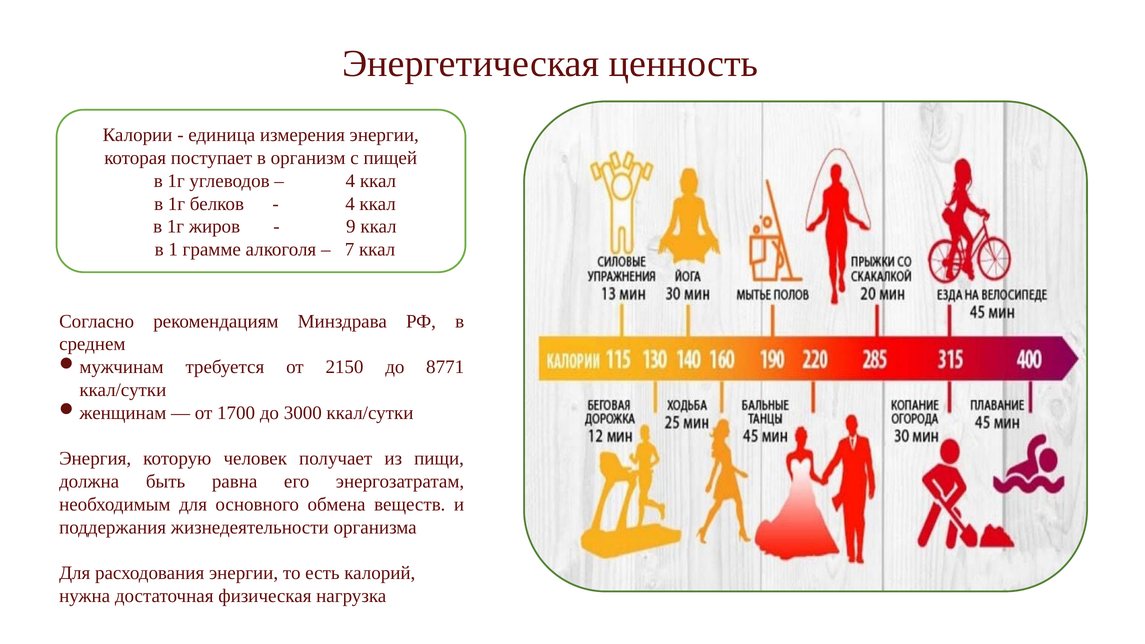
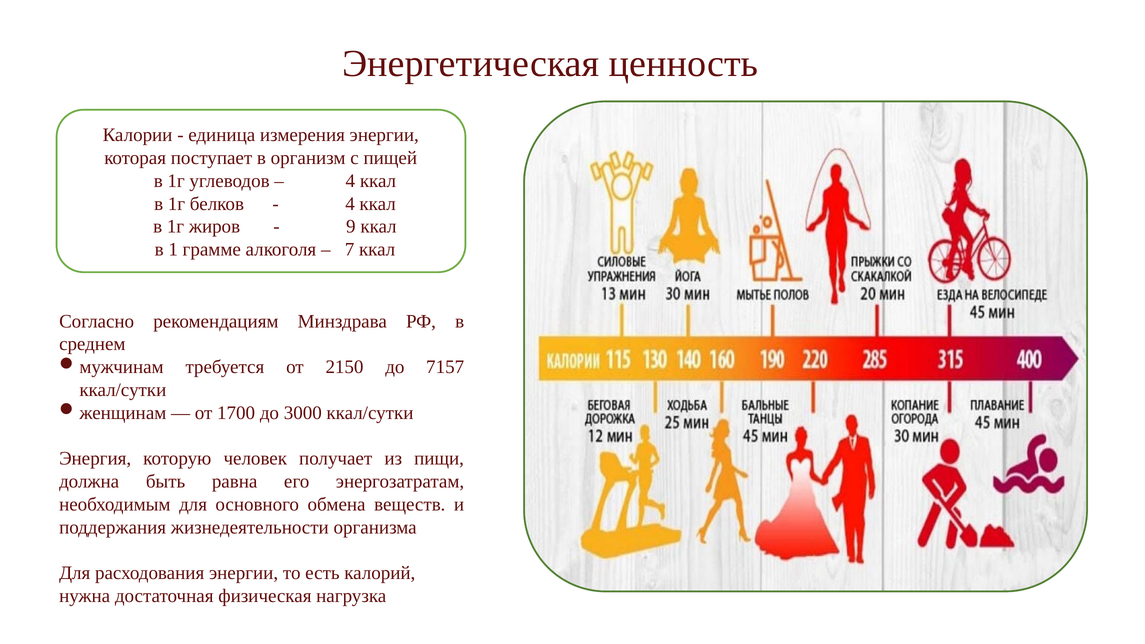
8771: 8771 -> 7157 (445, 367)
